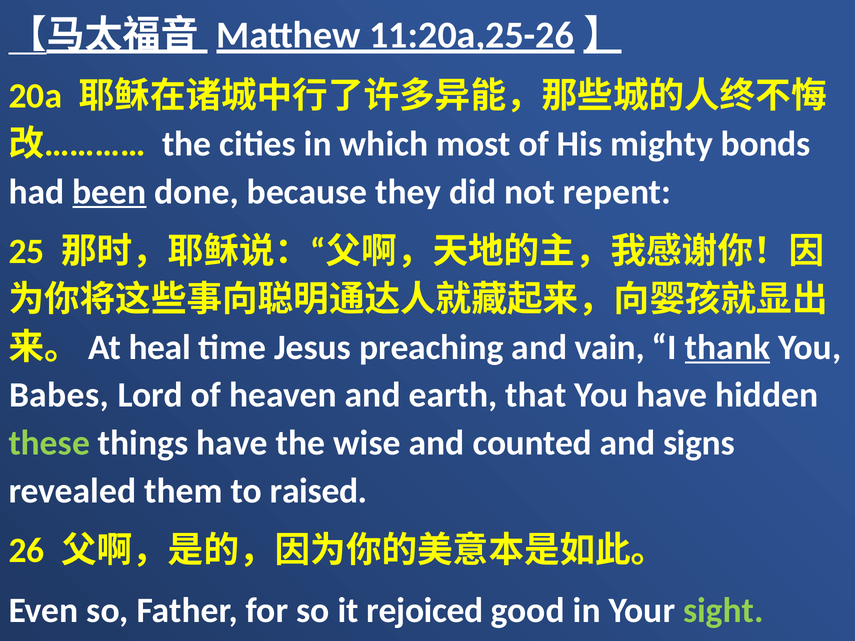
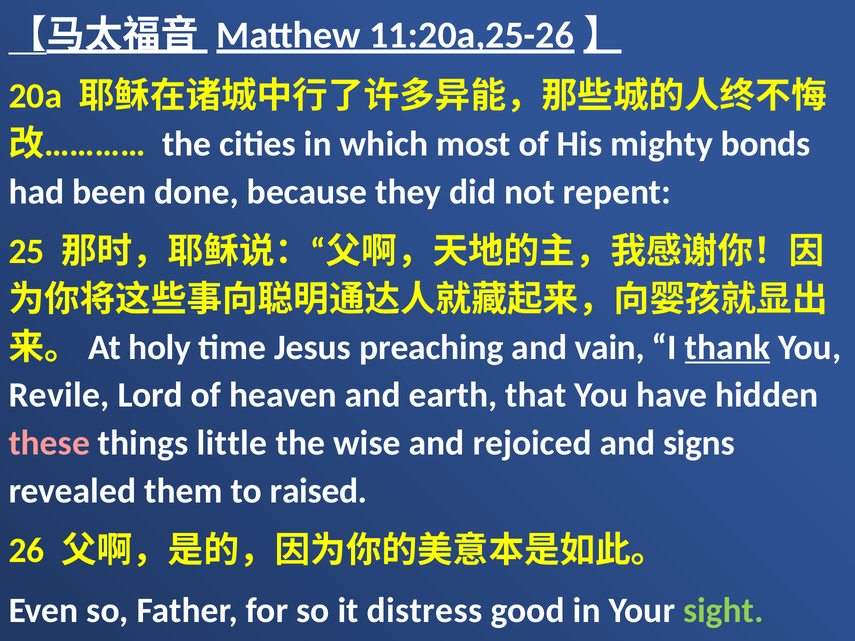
been underline: present -> none (109, 192)
heal: heal -> holy (160, 347)
Babes: Babes -> Revile (59, 395)
these colour: light green -> pink (49, 443)
things have: have -> little (232, 443)
counted: counted -> rejoiced (532, 443)
rejoiced: rejoiced -> distress (425, 611)
